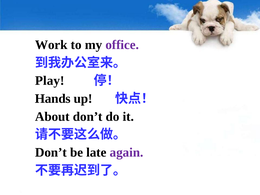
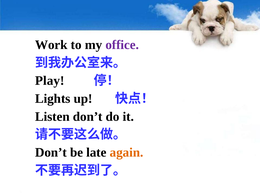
Hands: Hands -> Lights (53, 99)
About: About -> Listen (52, 117)
again colour: purple -> orange (126, 152)
